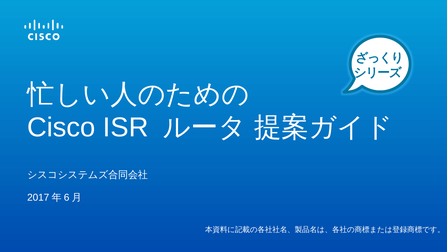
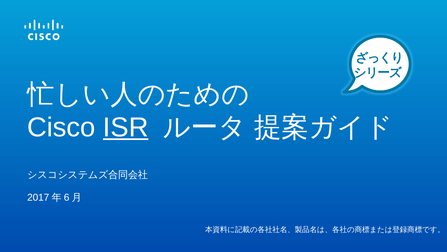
ISR underline: none -> present (126, 127)
